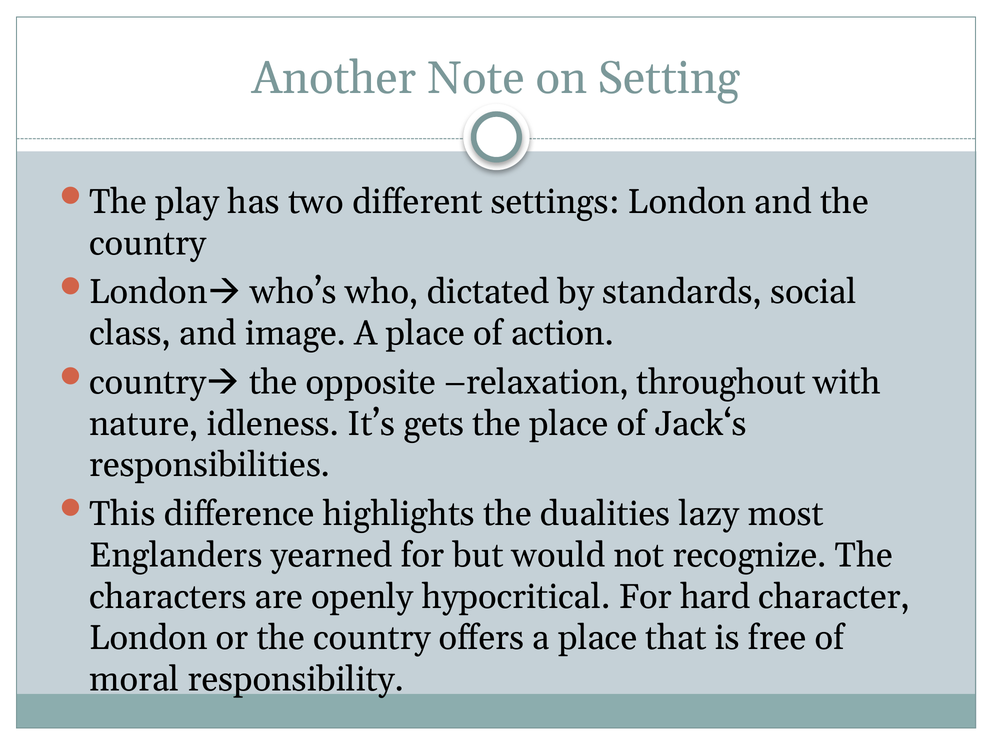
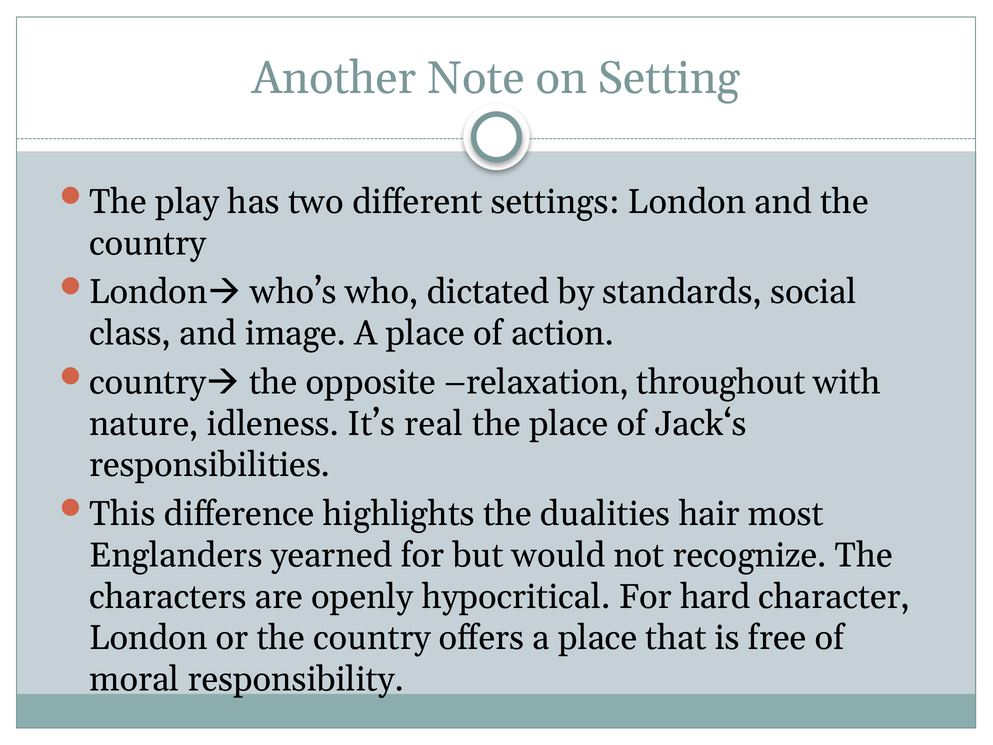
gets: gets -> real (434, 424)
lazy: lazy -> hair (709, 514)
